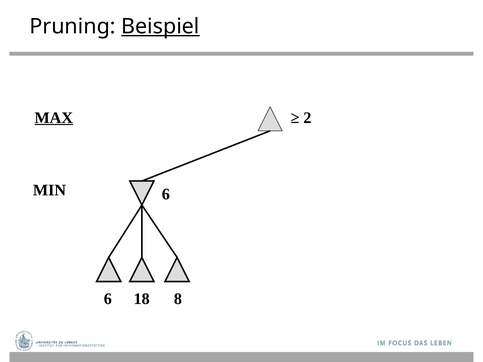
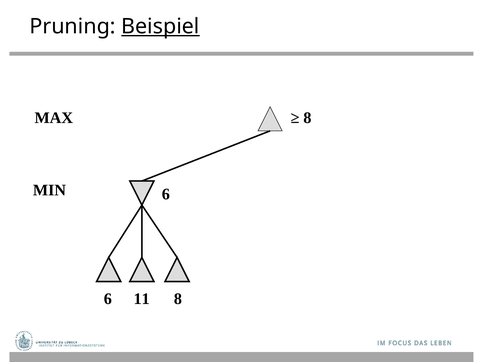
MAX underline: present -> none (54, 118)
2: 2 -> 8 (307, 118)
18: 18 -> 11 (142, 299)
